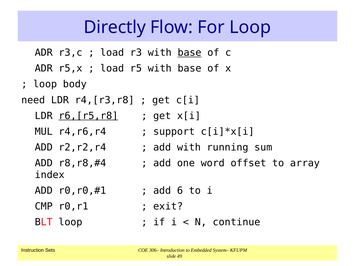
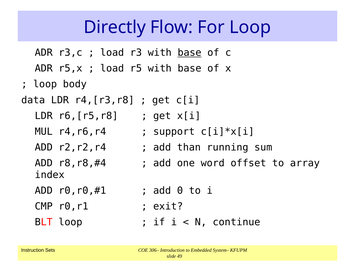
need: need -> data (33, 100)
r6,[r5,r8 underline: present -> none (88, 116)
add with: with -> than (189, 147)
6: 6 -> 0 (180, 191)
